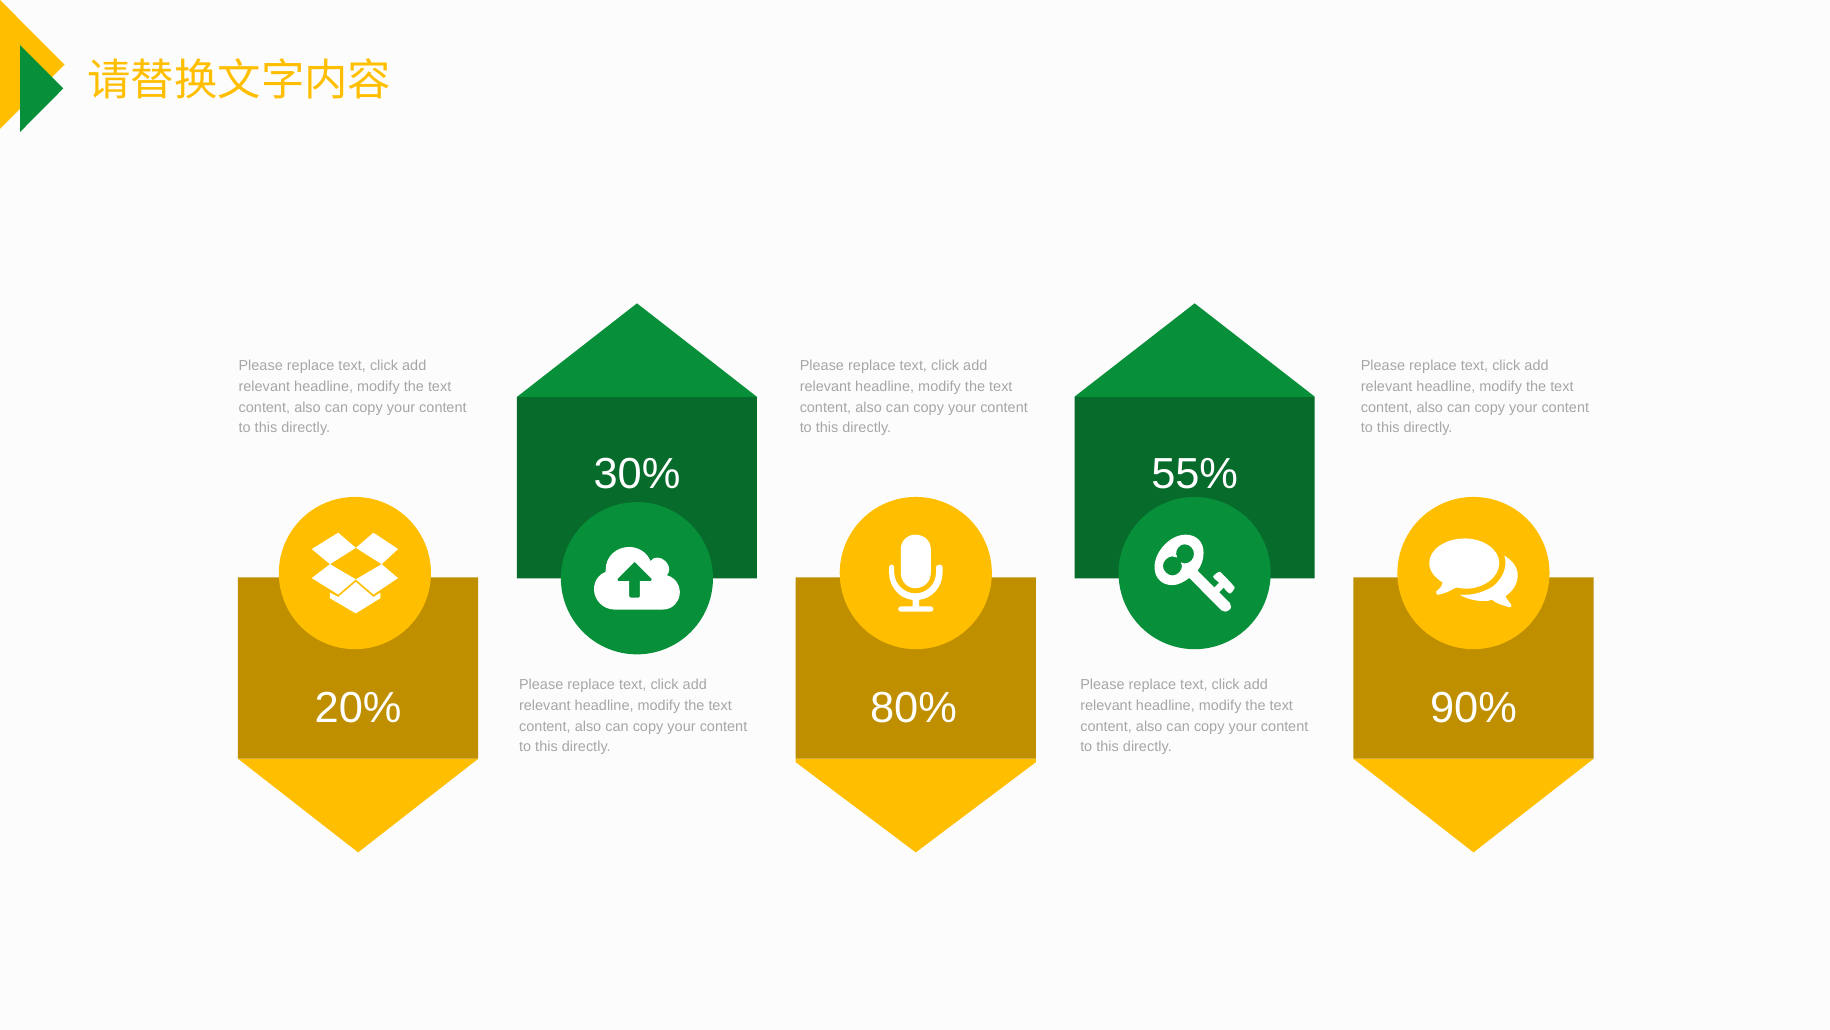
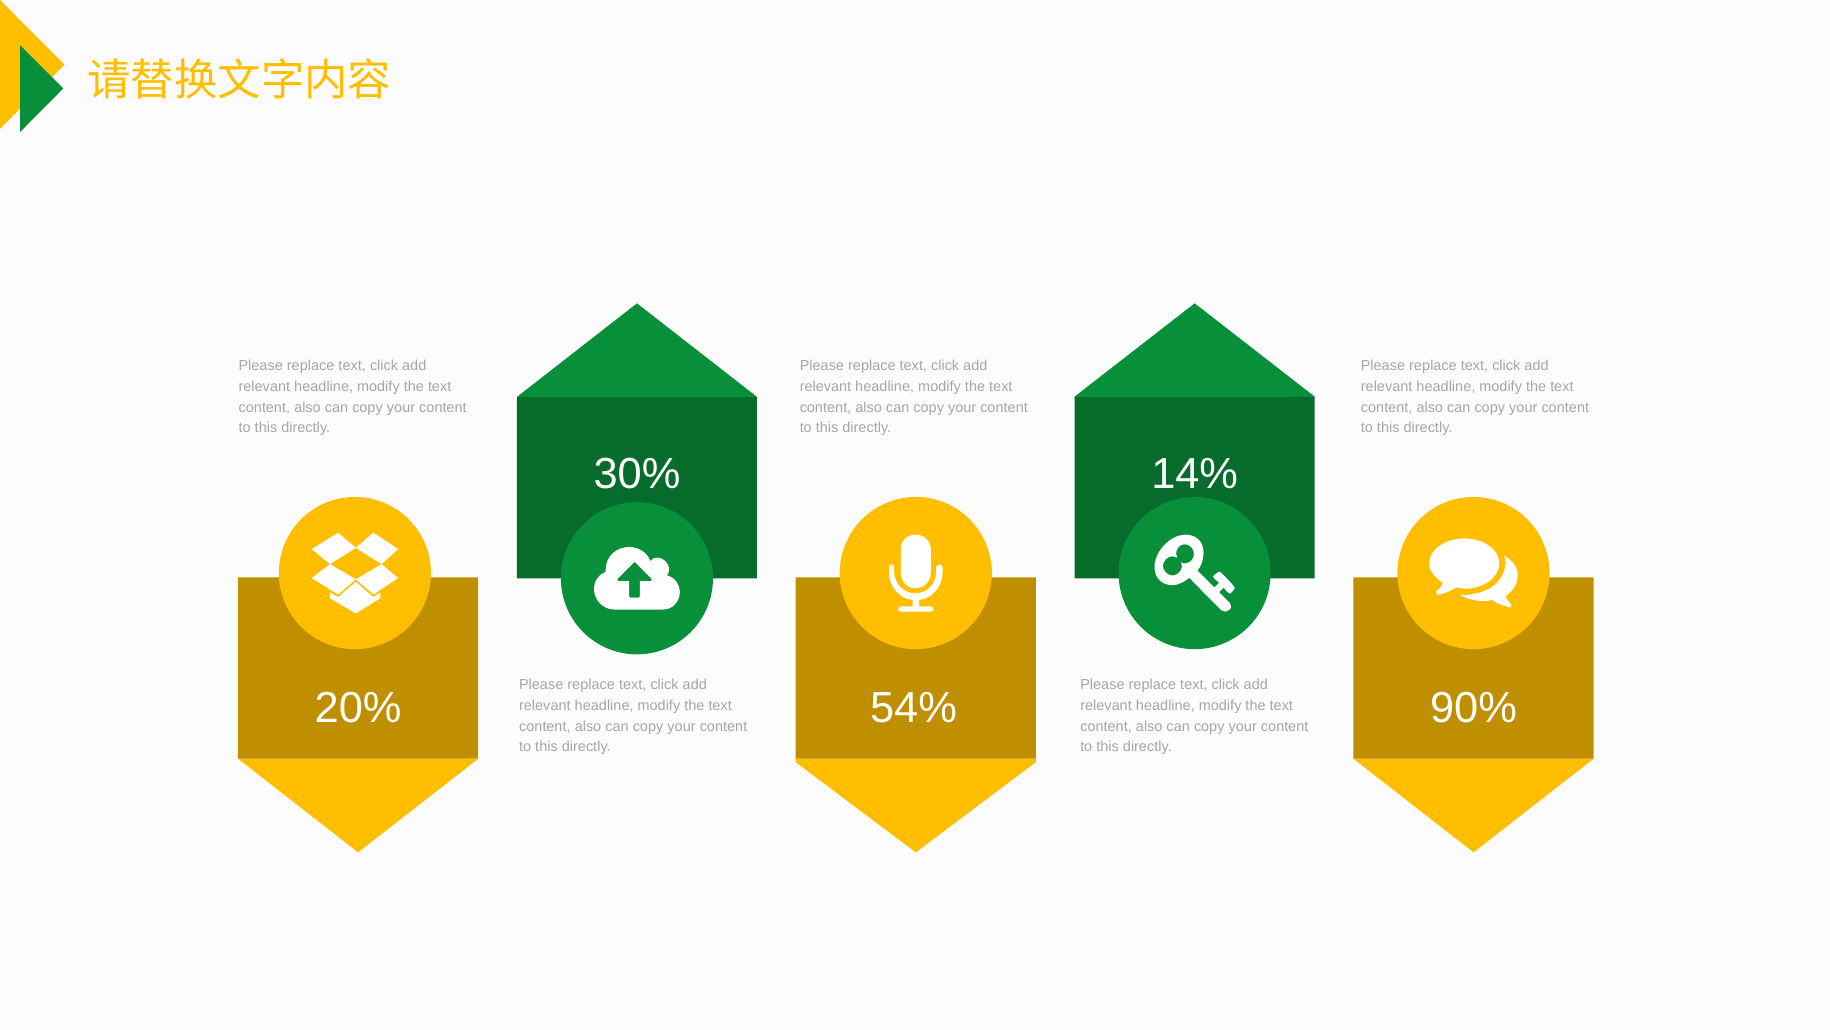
55%: 55% -> 14% (1195, 474)
80%: 80% -> 54% (914, 708)
